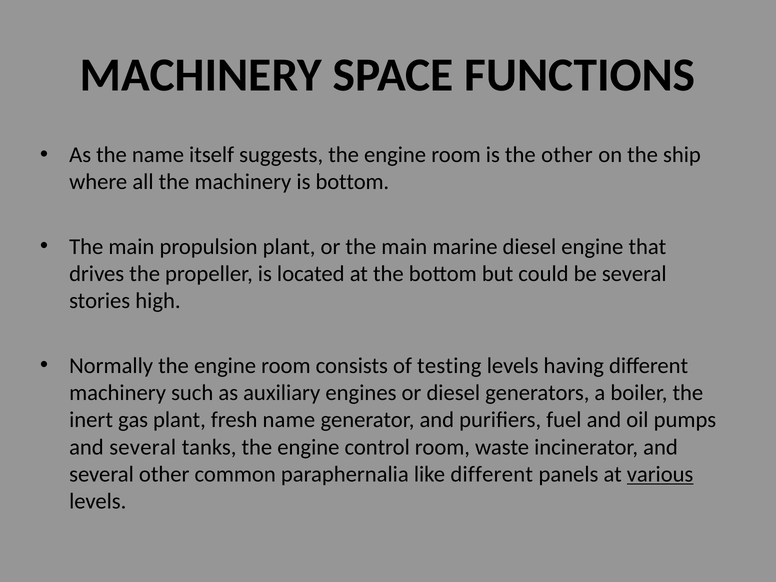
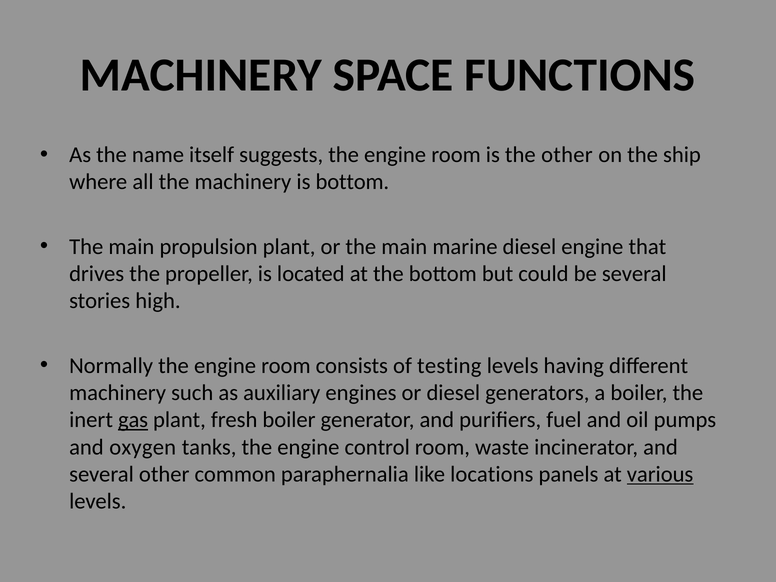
gas underline: none -> present (133, 420)
fresh name: name -> boiler (289, 420)
several: several -> oxygen (143, 447)
like different: different -> locations (492, 474)
